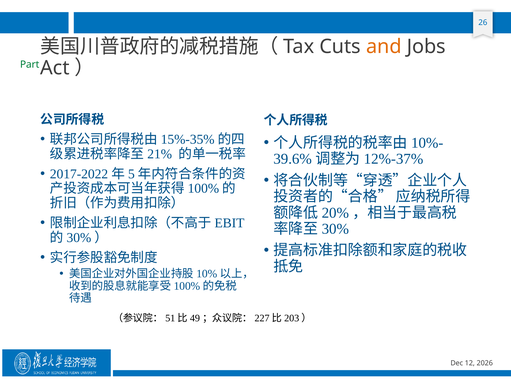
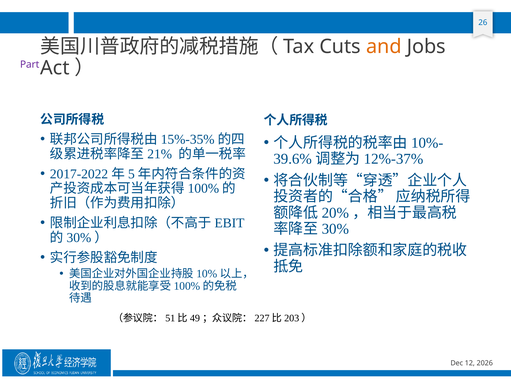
Part colour: green -> purple (30, 65)
